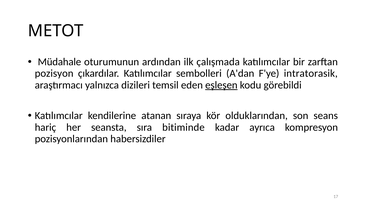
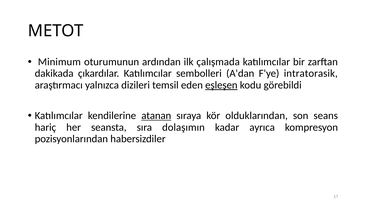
Müdahale: Müdahale -> Minimum (59, 62)
pozisyon: pozisyon -> dakikada (54, 73)
atanan underline: none -> present (156, 116)
bitiminde: bitiminde -> dolaşımın (183, 127)
